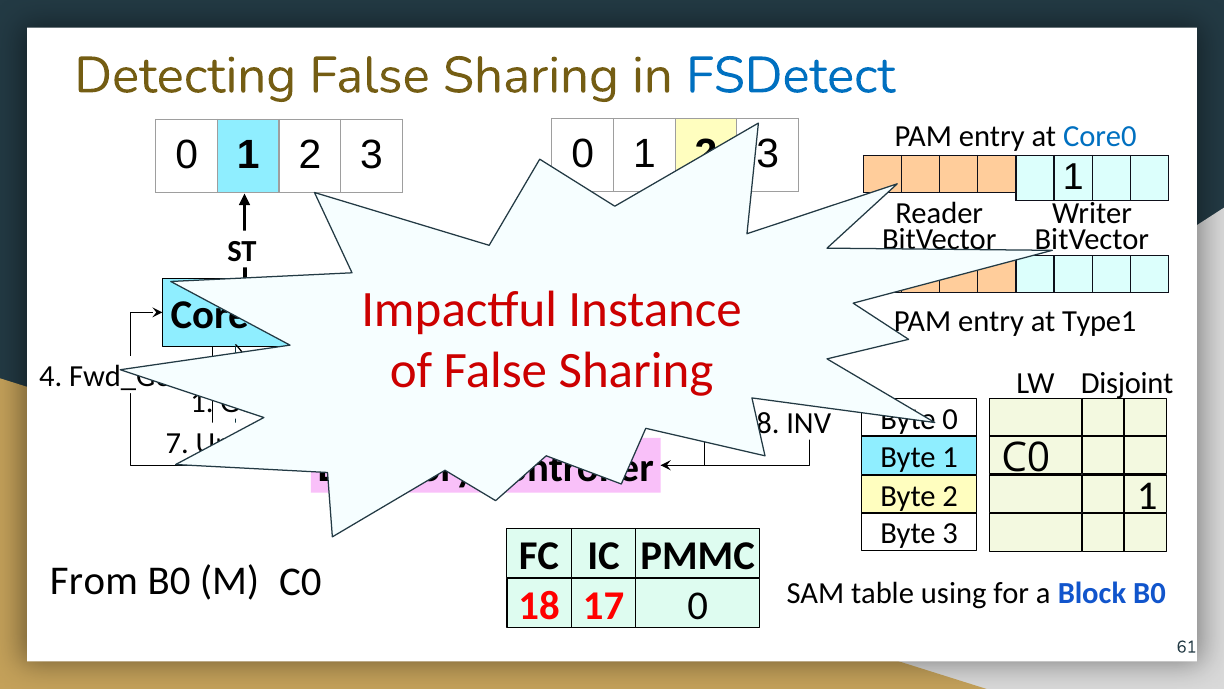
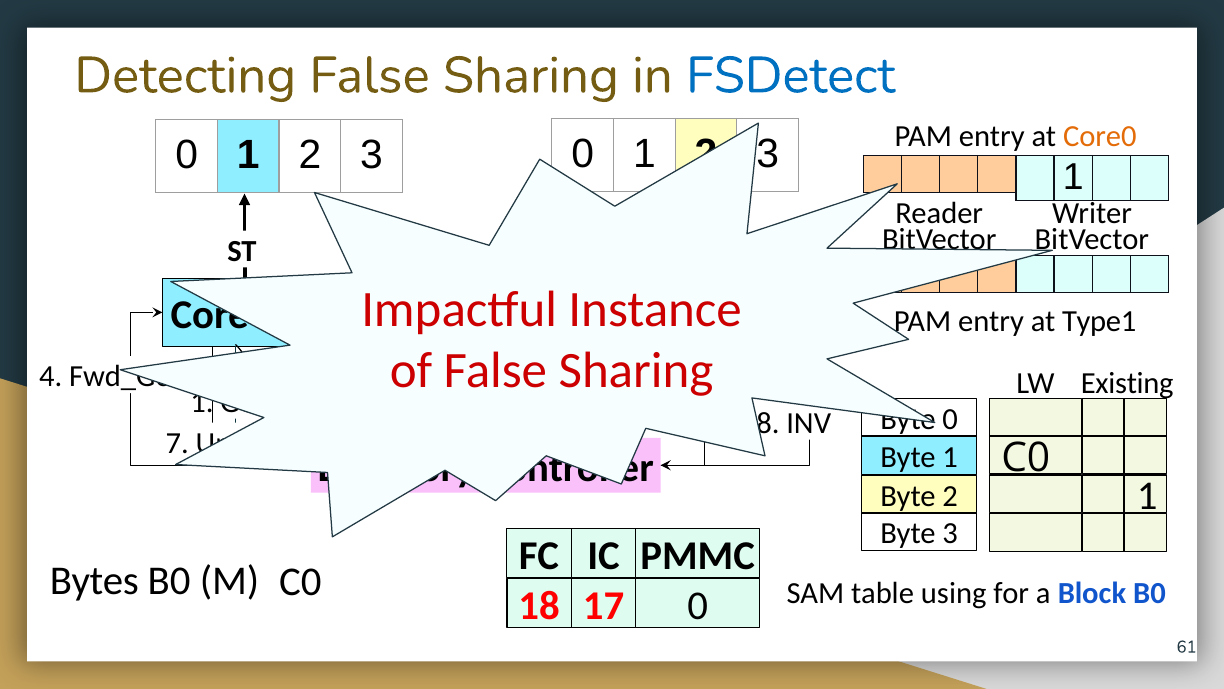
Core0 colour: blue -> orange (1100, 136)
Disjoint: Disjoint -> Existing (1127, 383)
From: From -> Bytes (94, 581)
